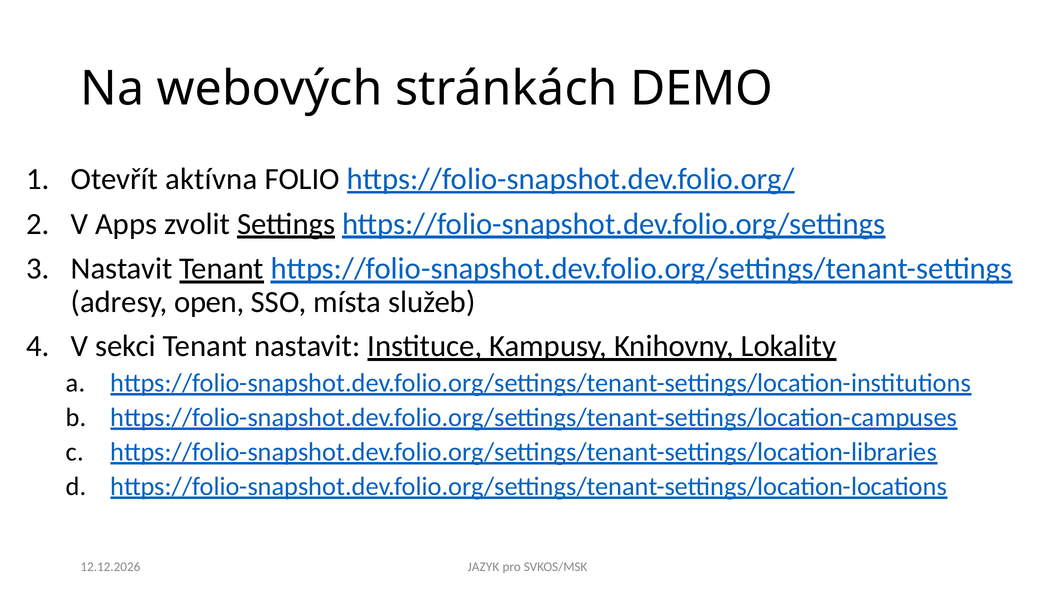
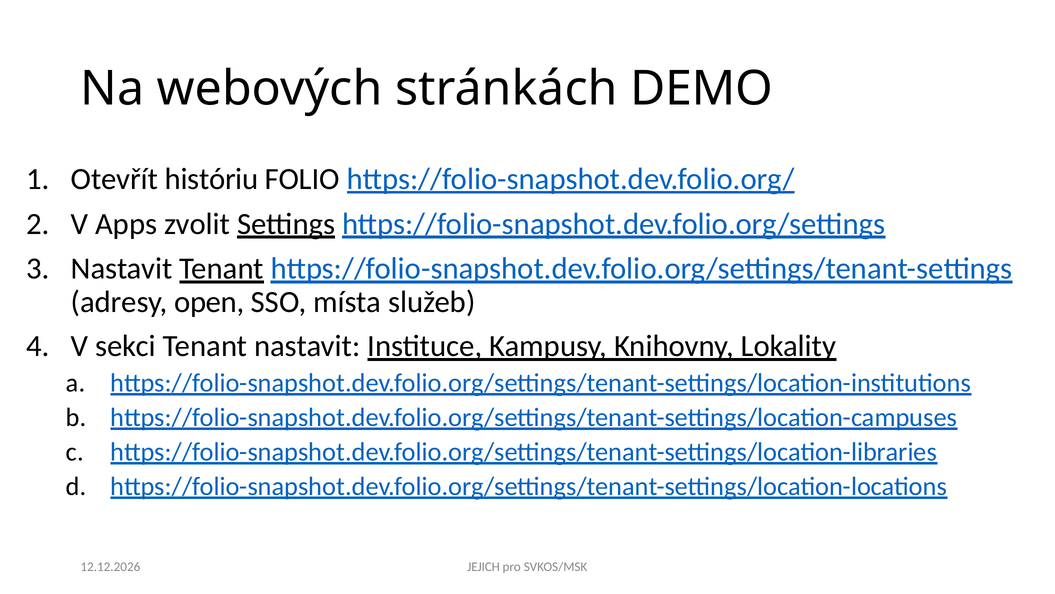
aktívna: aktívna -> históriu (212, 179)
JAZYK: JAZYK -> JEJICH (484, 567)
